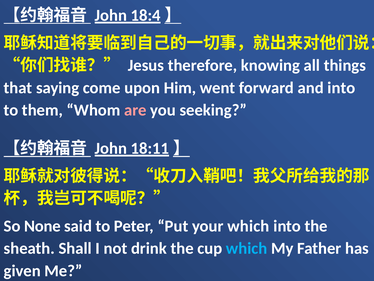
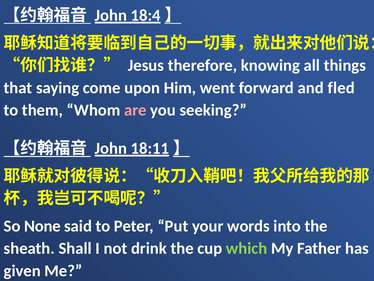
and into: into -> fled (341, 88)
your which: which -> words (248, 226)
which colour: light blue -> light green (247, 248)
